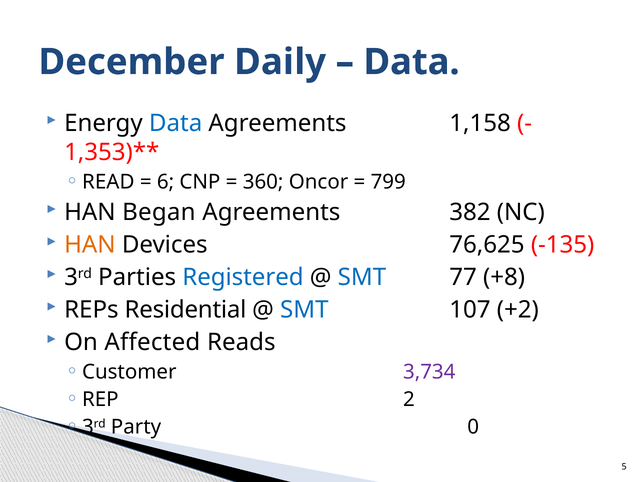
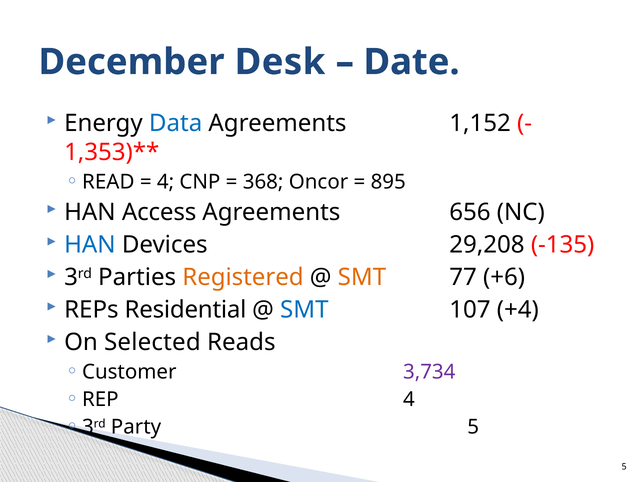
Daily: Daily -> Desk (280, 62)
Data: Data -> Date (412, 62)
1,158: 1,158 -> 1,152 (480, 123)
6: 6 -> 4 (166, 182)
360: 360 -> 368 (263, 182)
799: 799 -> 895 (388, 182)
Began: Began -> Access (159, 212)
382: 382 -> 656 (470, 212)
HAN colour: orange -> blue (90, 245)
76,625: 76,625 -> 29,208 (487, 245)
Registered colour: blue -> orange (243, 277)
SMT colour: blue -> orange (362, 277)
+8: +8 -> +6 (504, 277)
+2: +2 -> +4 (518, 310)
Affected: Affected -> Selected (152, 342)
REP 2: 2 -> 4 (409, 399)
Party 0: 0 -> 5 (473, 427)
